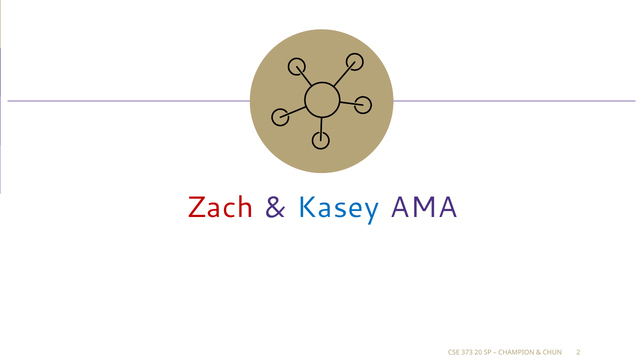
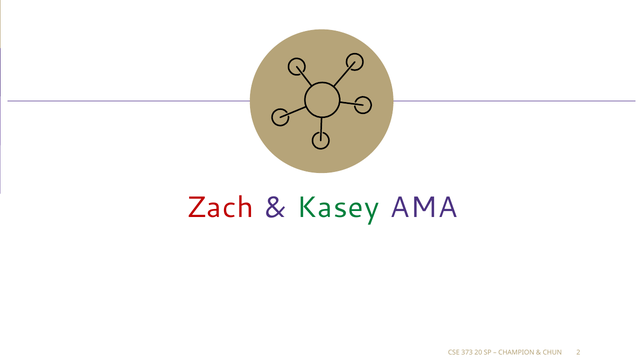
Kasey colour: blue -> green (338, 207)
